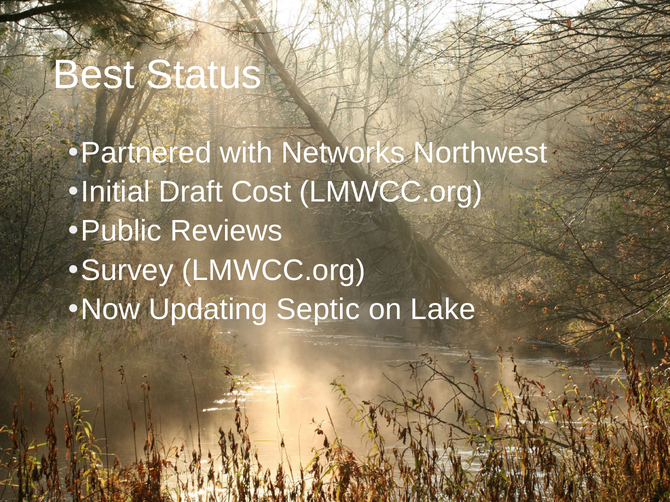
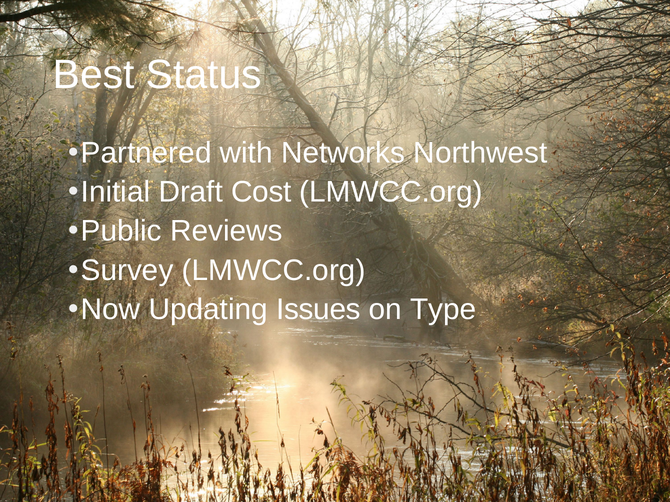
Septic: Septic -> Issues (318, 310)
Lake: Lake -> Type (443, 310)
